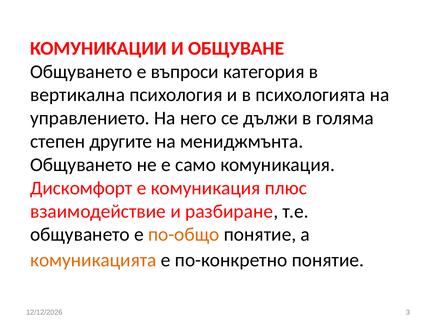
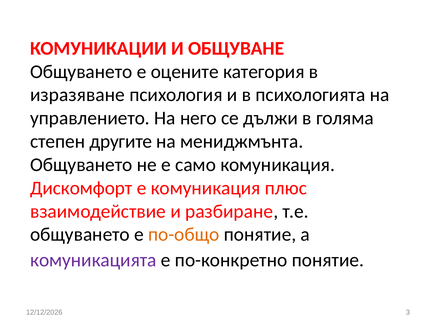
въпроси: въпроси -> оцените (185, 72)
вертикална: вертикална -> изразяване (77, 95)
комуникацията colour: orange -> purple (93, 260)
